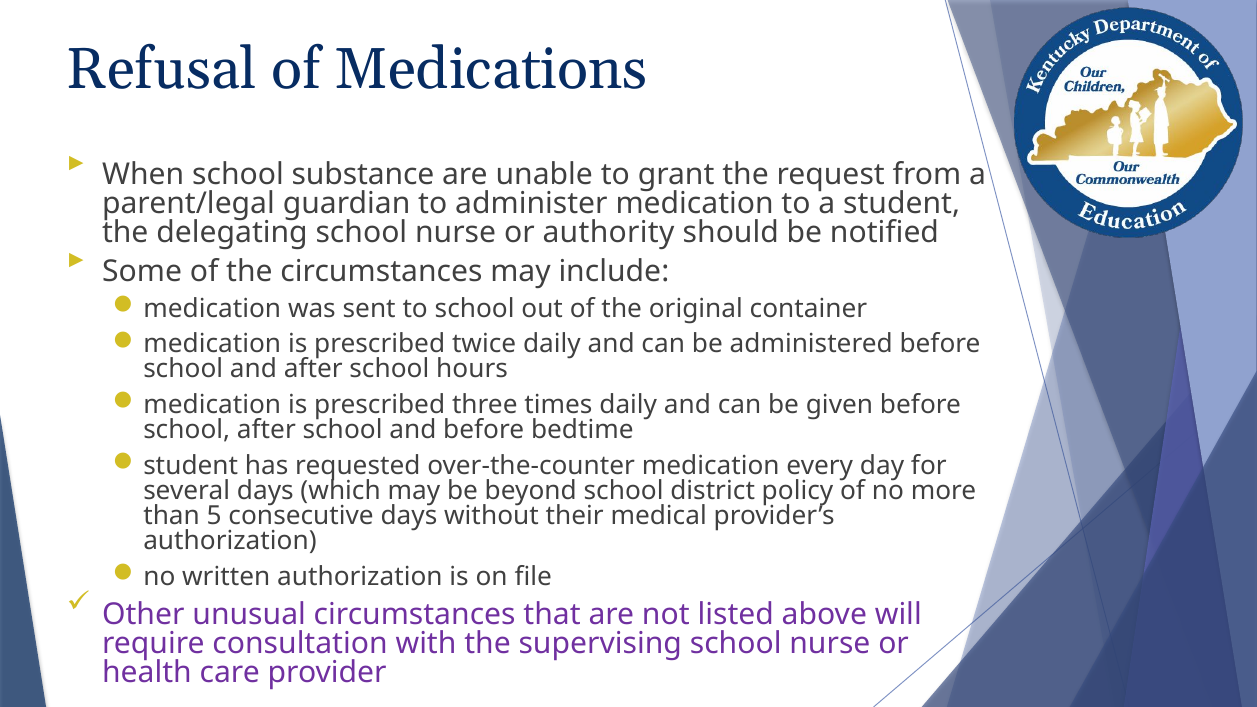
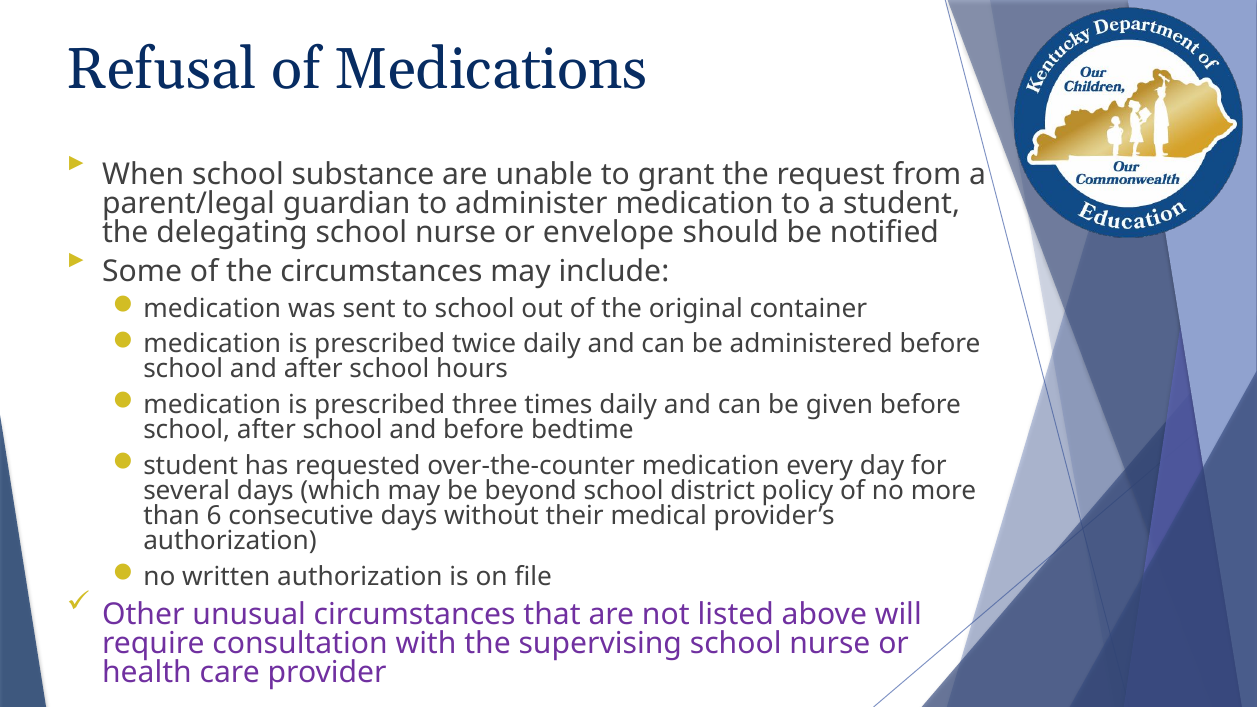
authority: authority -> envelope (609, 232)
5: 5 -> 6 (214, 516)
